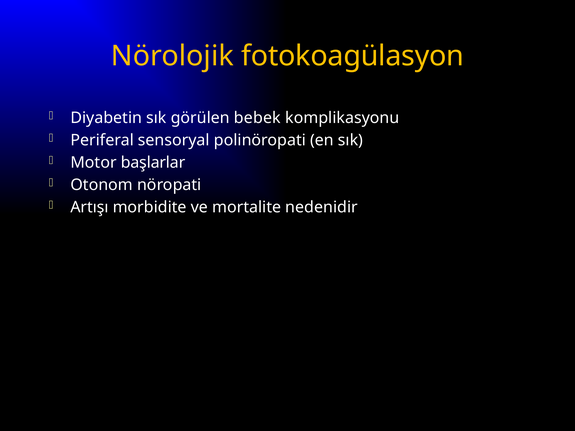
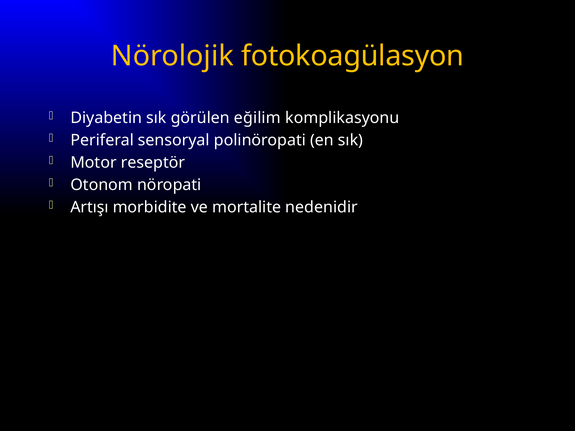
bebek: bebek -> eğilim (257, 118)
başlarlar: başlarlar -> reseptör (153, 163)
